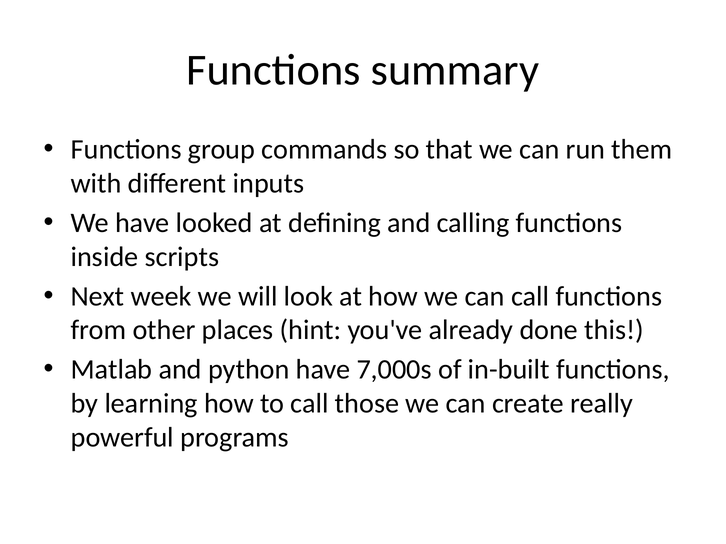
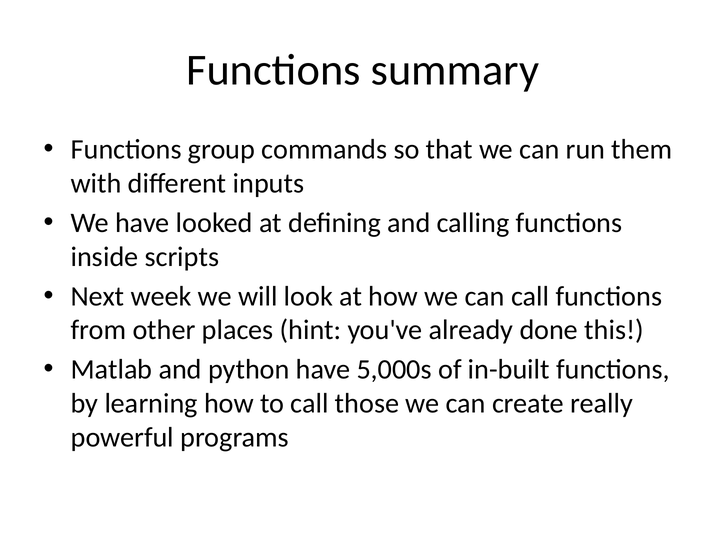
7,000s: 7,000s -> 5,000s (394, 370)
